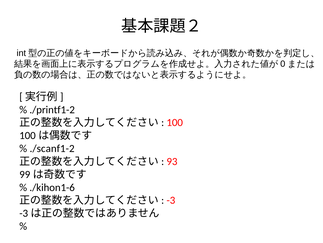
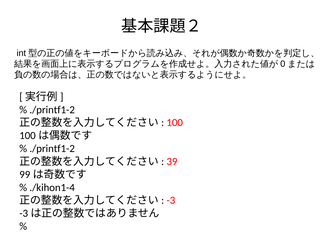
./scanf1-2: ./scanf1-2 -> ./printf1-2 (52, 148)
93: 93 -> 39 (172, 161)
./kihon1-6: ./kihon1-6 -> ./kihon1-4 (52, 187)
